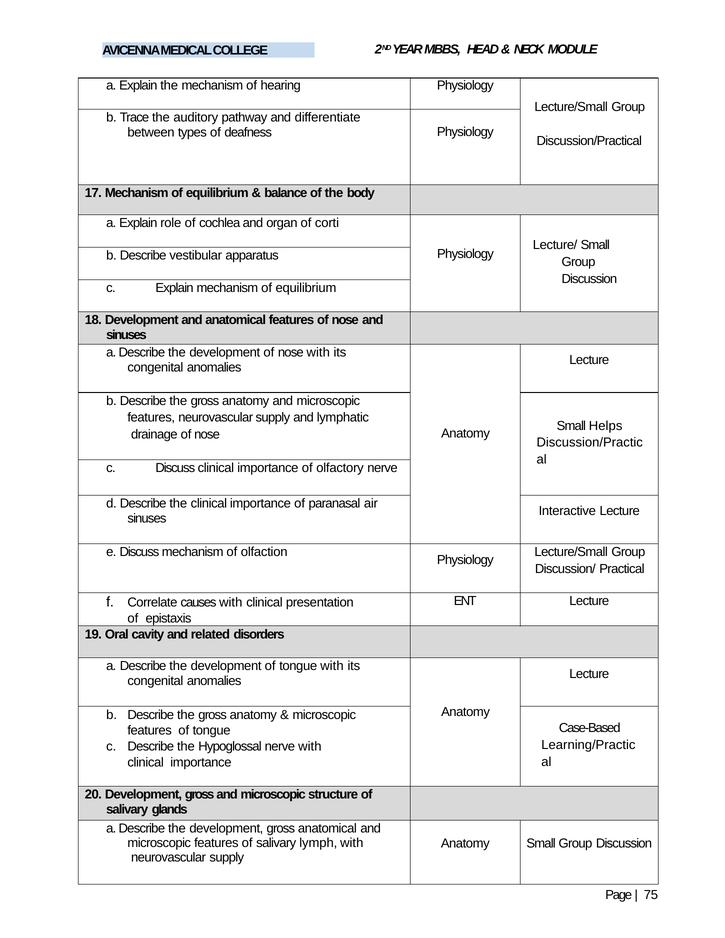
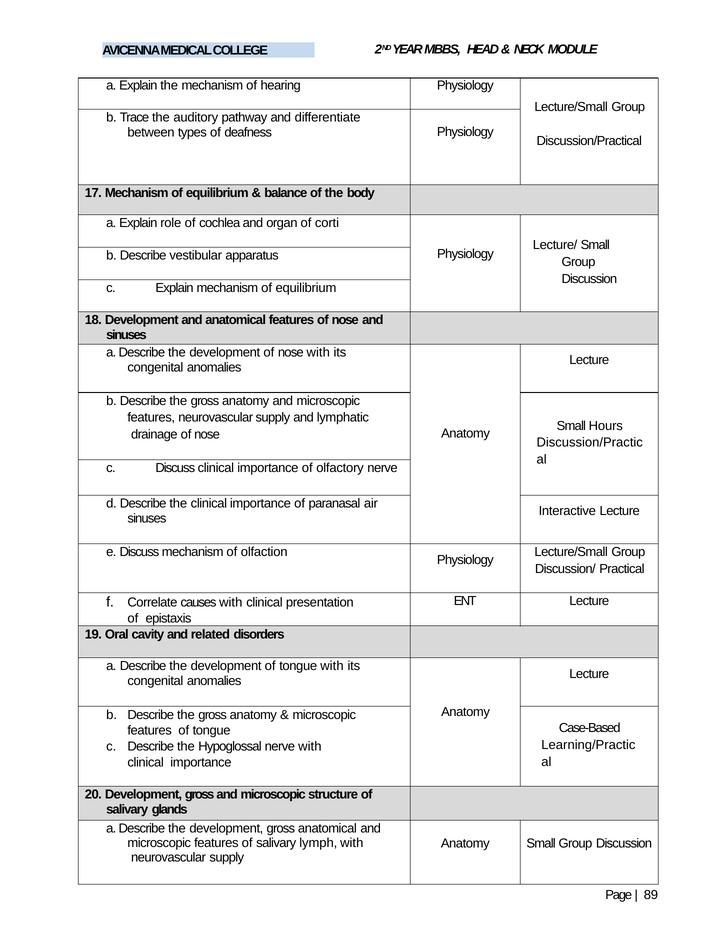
Helps: Helps -> Hours (606, 426)
75: 75 -> 89 (651, 895)
